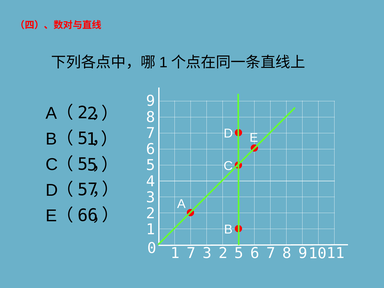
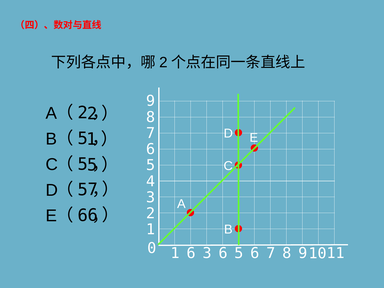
1: 1 -> 2 (163, 63)
1 7: 7 -> 6 (191, 253)
3 2: 2 -> 6 (223, 253)
